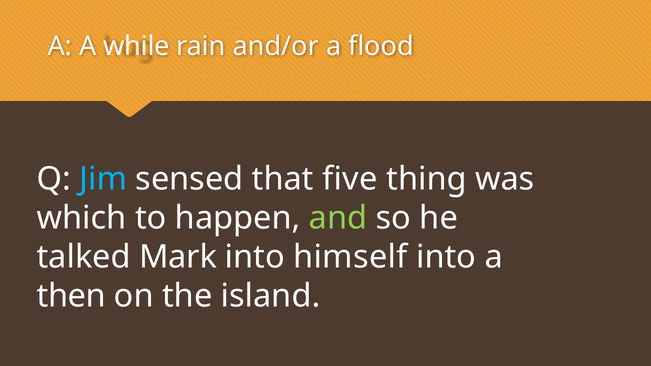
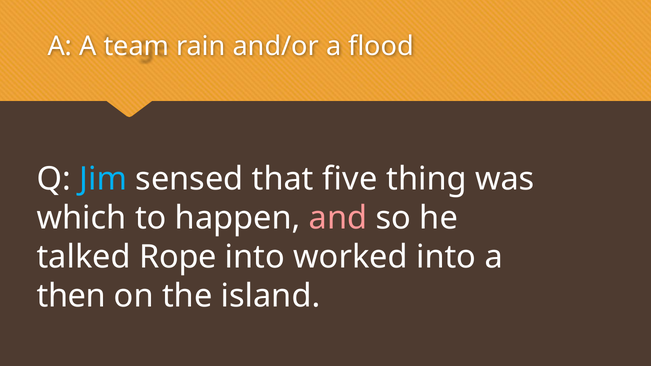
while: while -> team (136, 46)
and colour: light green -> pink (338, 218)
Mark: Mark -> Rope (178, 257)
himself: himself -> worked (351, 257)
